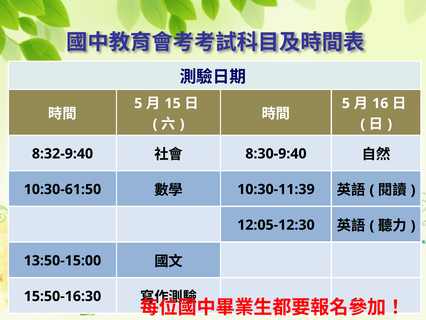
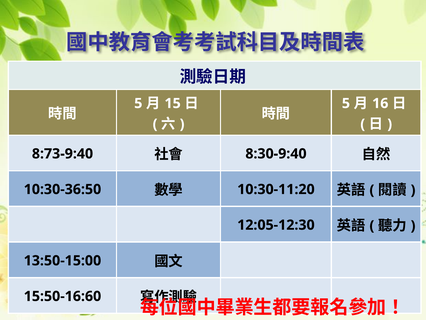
8:32-9:40: 8:32-9:40 -> 8:73-9:40 (62, 154)
10:30-61:50: 10:30-61:50 -> 10:30-36:50 (62, 189)
10:30-11:39: 10:30-11:39 -> 10:30-11:20 (276, 189)
15:50-16:30: 15:50-16:30 -> 15:50-16:60 (62, 296)
